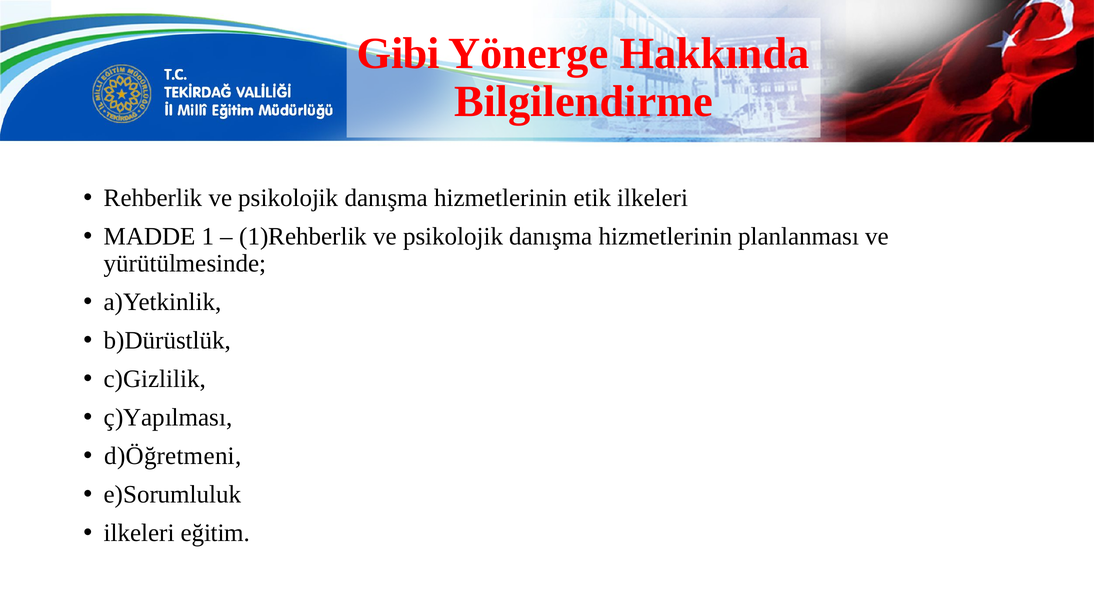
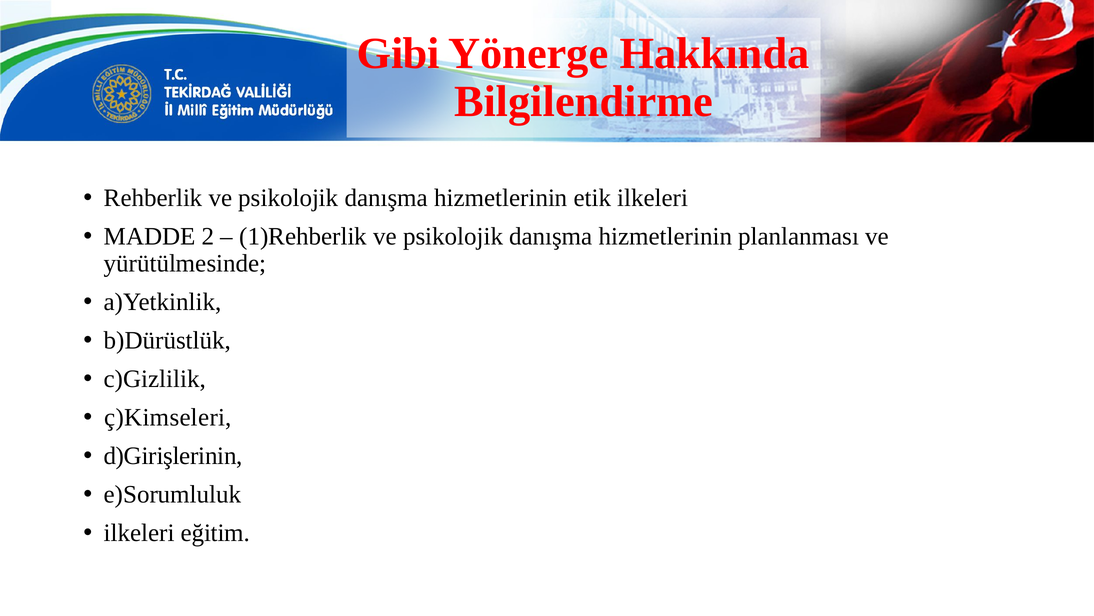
1: 1 -> 2 (208, 236)
ç)Yapılması: ç)Yapılması -> ç)Kimseleri (168, 417)
d)Öğretmeni: d)Öğretmeni -> d)Girişlerinin (173, 456)
